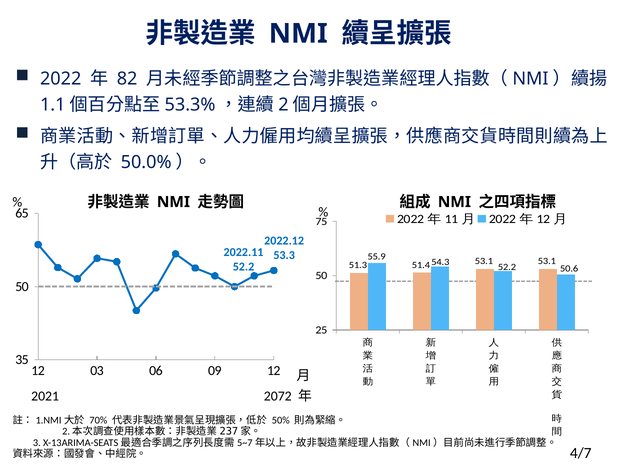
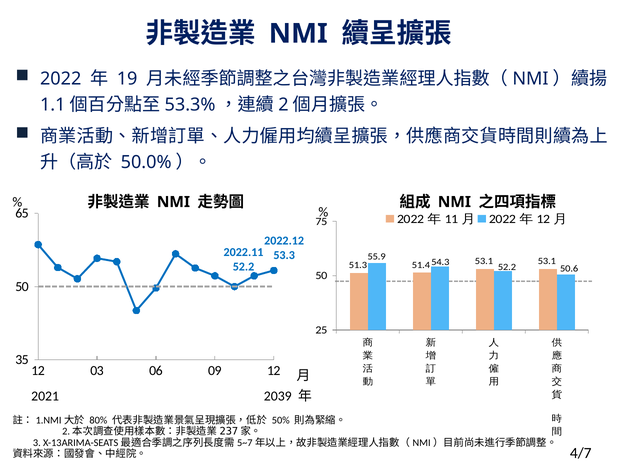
82: 82 -> 19 (127, 79)
2072: 2072 -> 2039 (278, 396)
70%: 70% -> 80% (98, 420)
